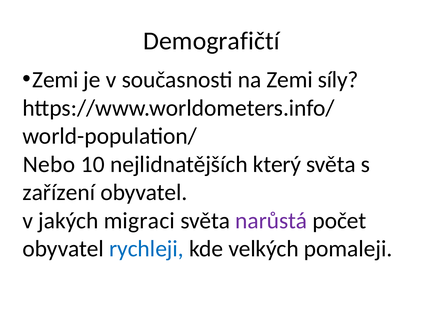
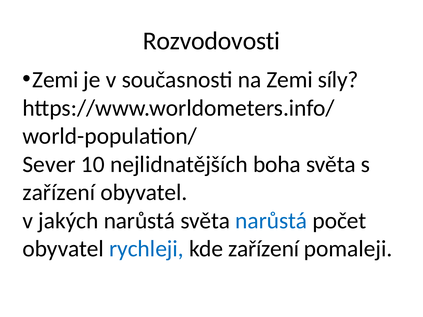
Demografičtí: Demografičtí -> Rozvodovosti (212, 41)
Nebo: Nebo -> Sever (49, 164)
který: který -> boha (277, 164)
jakých migraci: migraci -> narůstá (139, 221)
narůstá colour: purple -> blue (271, 221)
kde velkých: velkých -> zařízení (264, 249)
